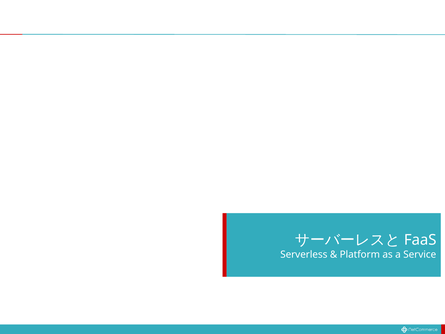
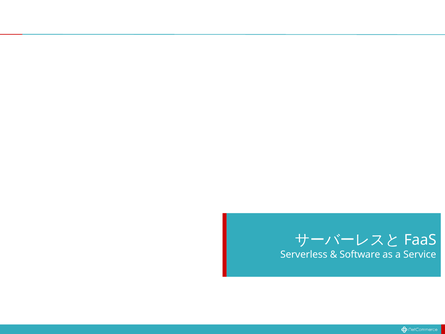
Platform: Platform -> Software (360, 254)
